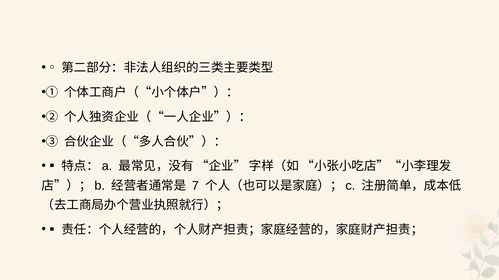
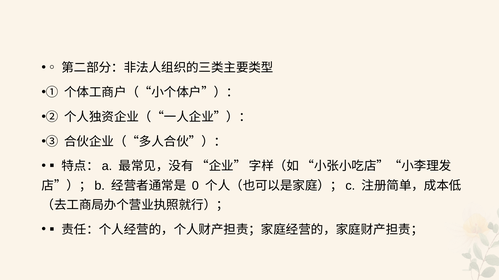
7: 7 -> 0 (195, 186)
